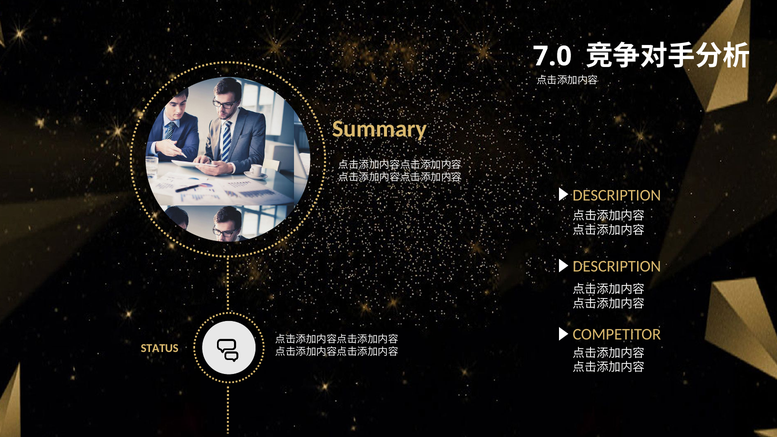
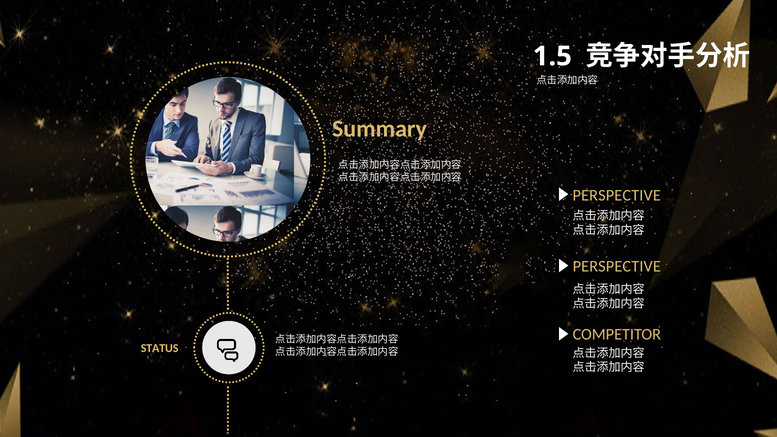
7.0: 7.0 -> 1.5 (552, 56)
DESCRIPTION: DESCRIPTION -> PERSPECTIVE (617, 195)
DESCRIPTION: DESCRIPTION -> PERSPECTIVE (617, 267)
